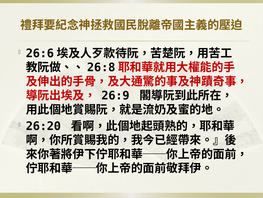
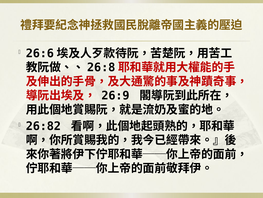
26:20: 26:20 -> 26:82 (43, 126)
